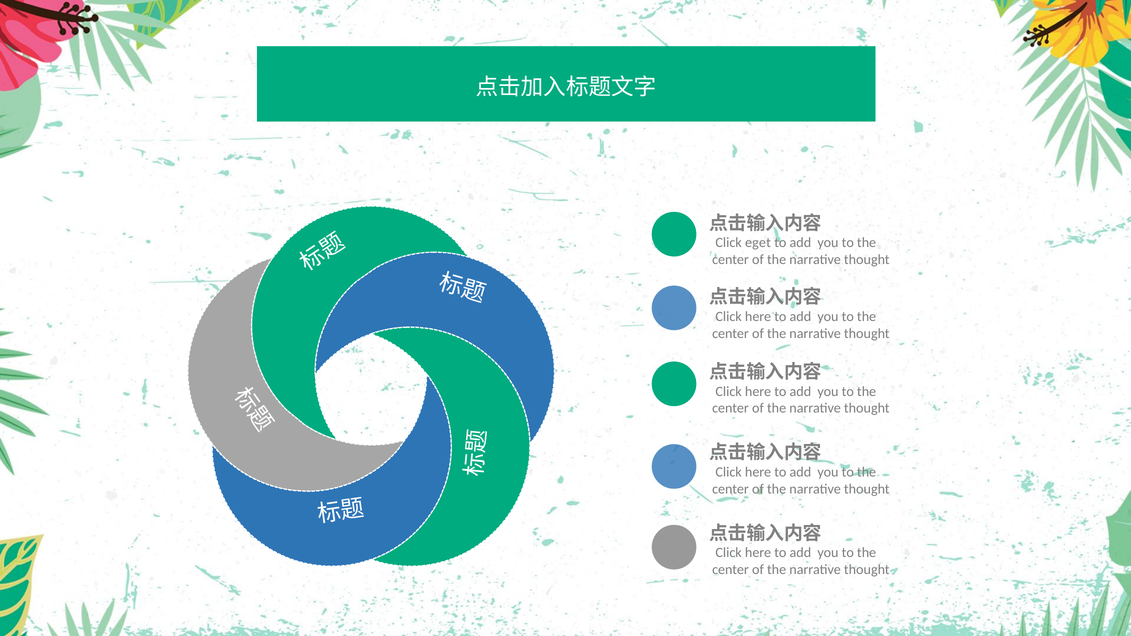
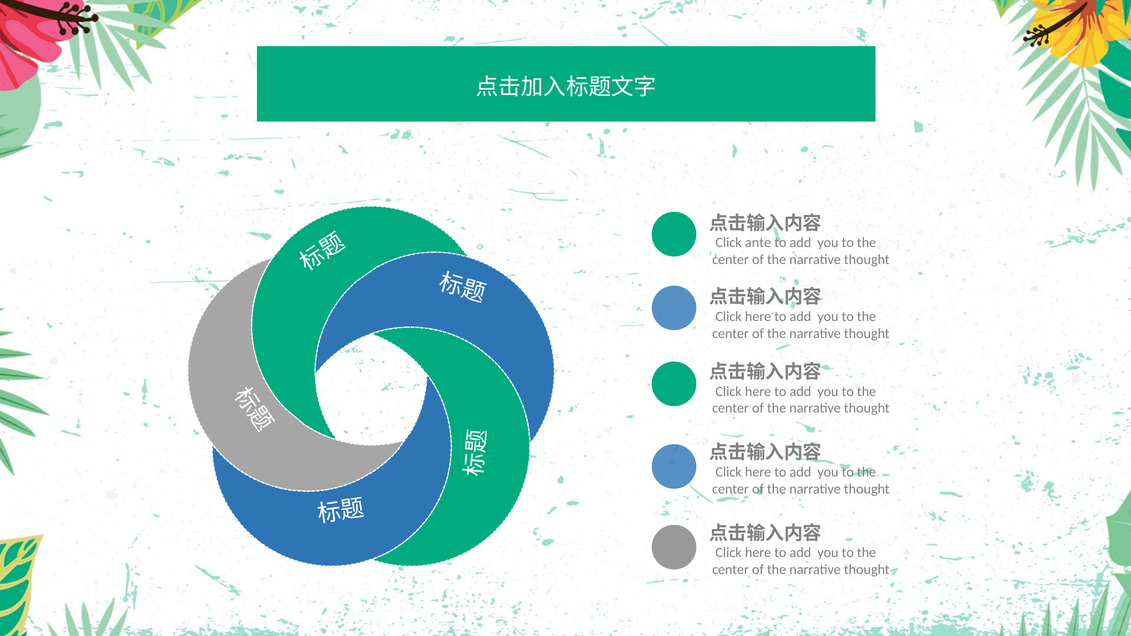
eget: eget -> ante (758, 243)
